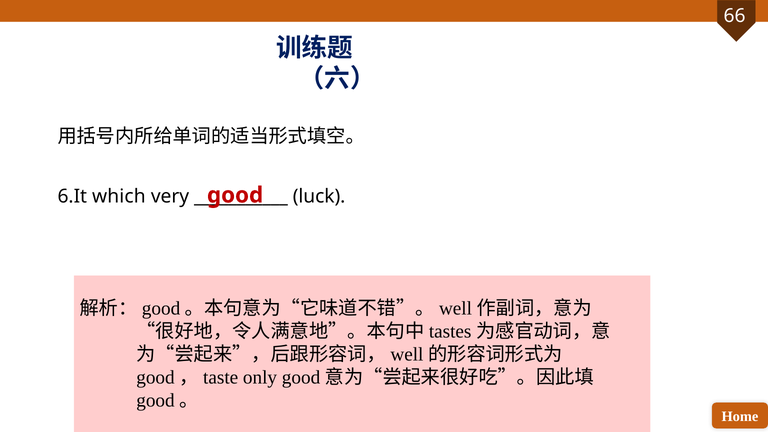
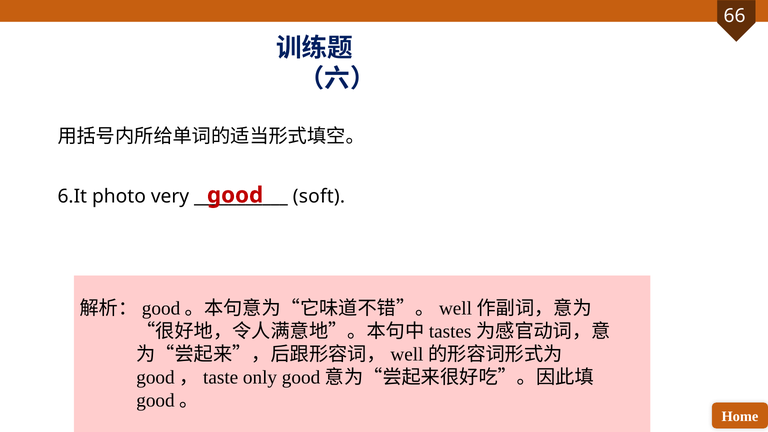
which: which -> photo (119, 196)
luck: luck -> soft (319, 196)
